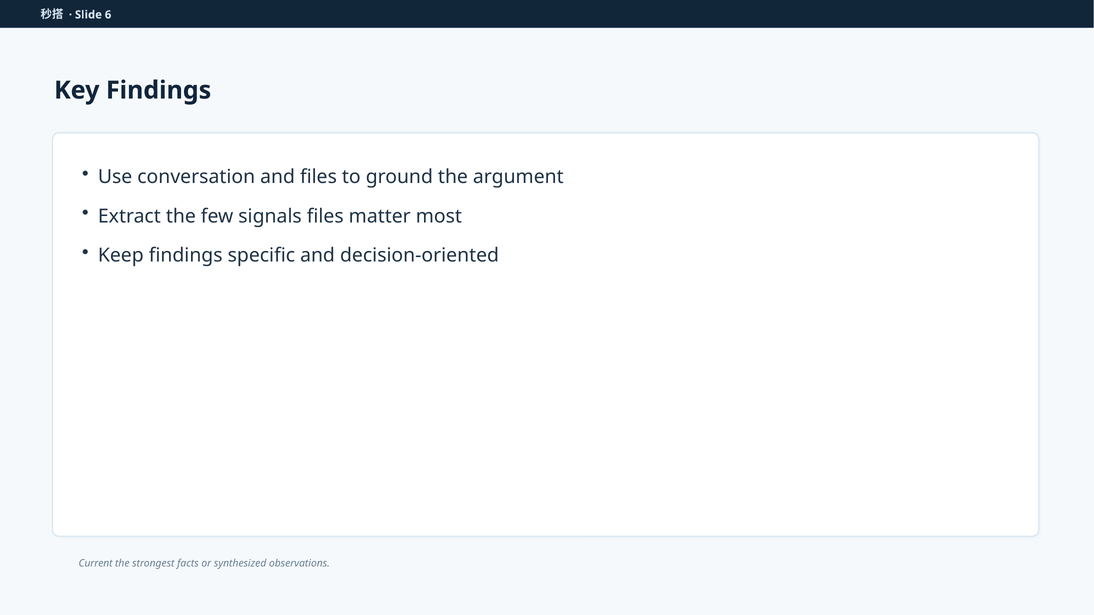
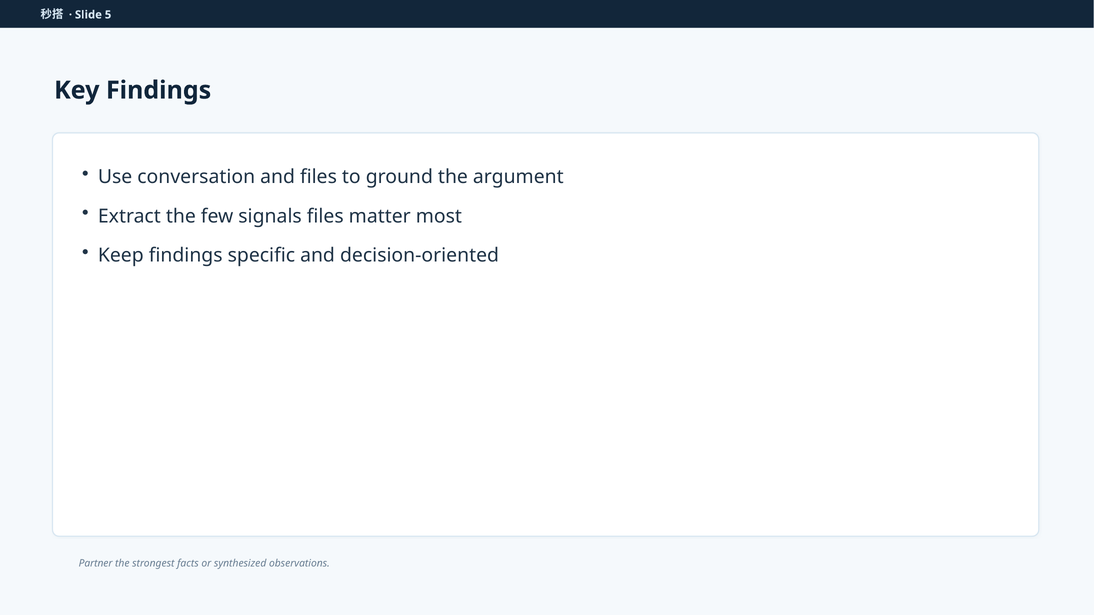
6: 6 -> 5 (108, 15)
Current: Current -> Partner (96, 564)
